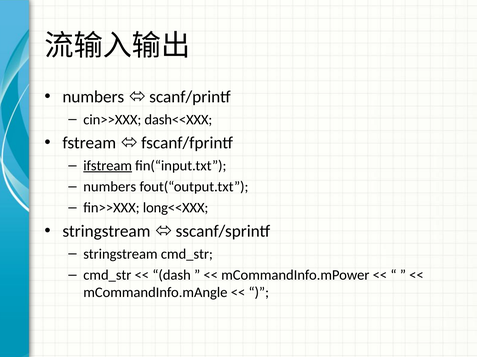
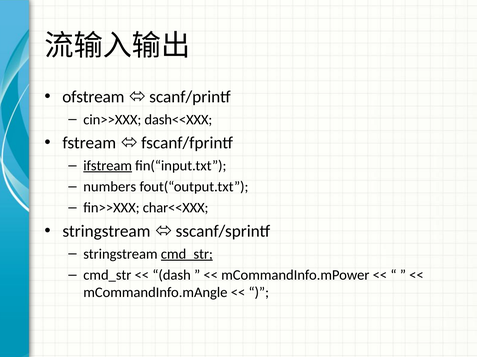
numbers: numbers -> ofstream (93, 97)
long<<XXX: long<<XXX -> char<<XXX (176, 208)
cmd_str underline: none -> present (187, 254)
